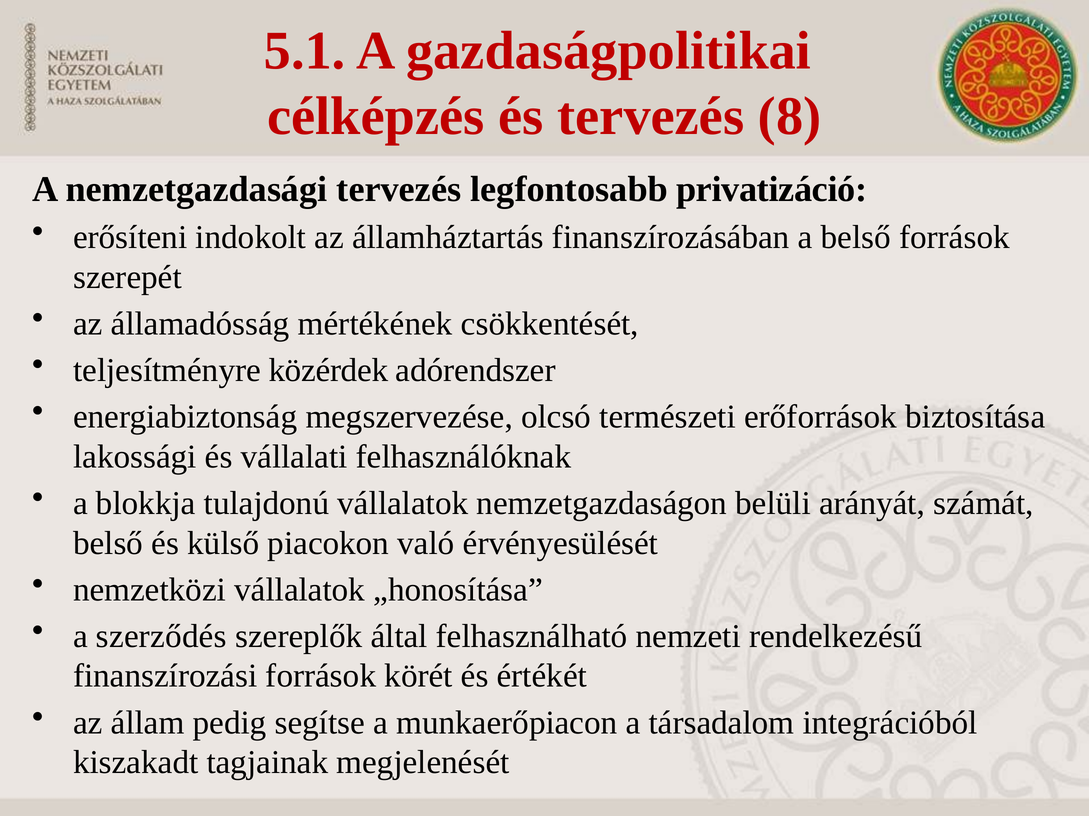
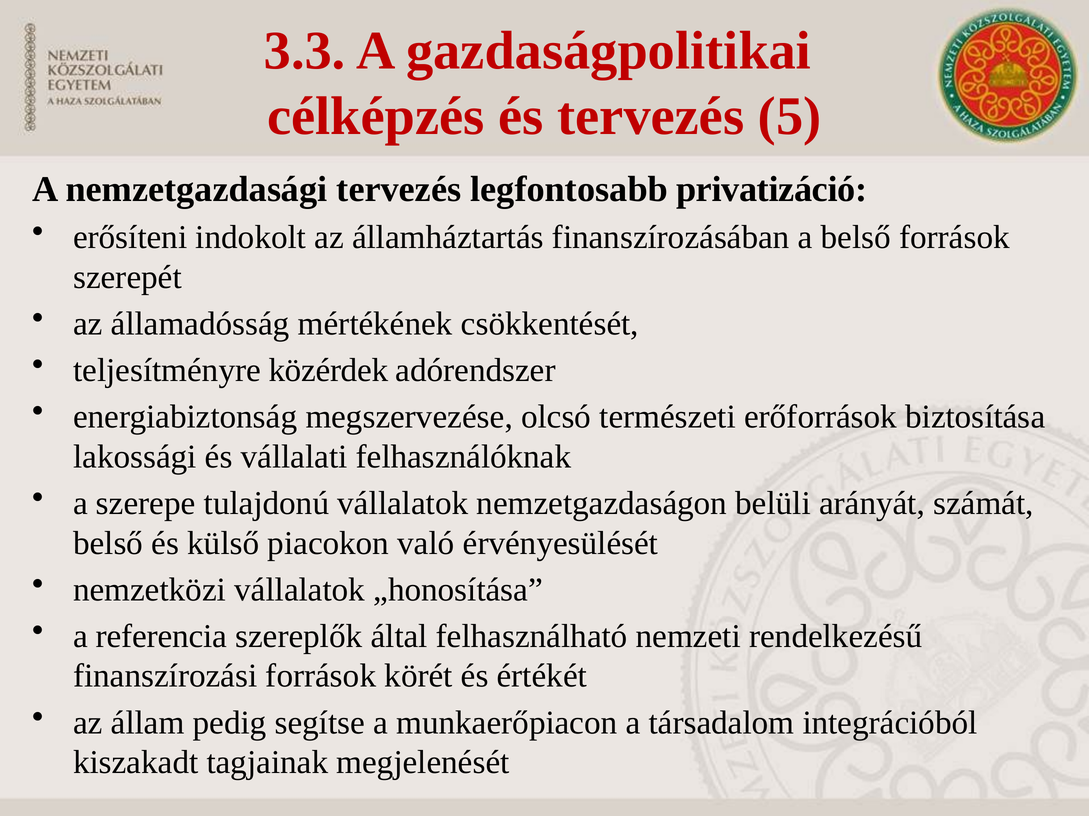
5.1: 5.1 -> 3.3 (305, 51)
8: 8 -> 5 (790, 116)
blokkja: blokkja -> szerepe (146, 504)
szerződés: szerződés -> referencia (162, 637)
